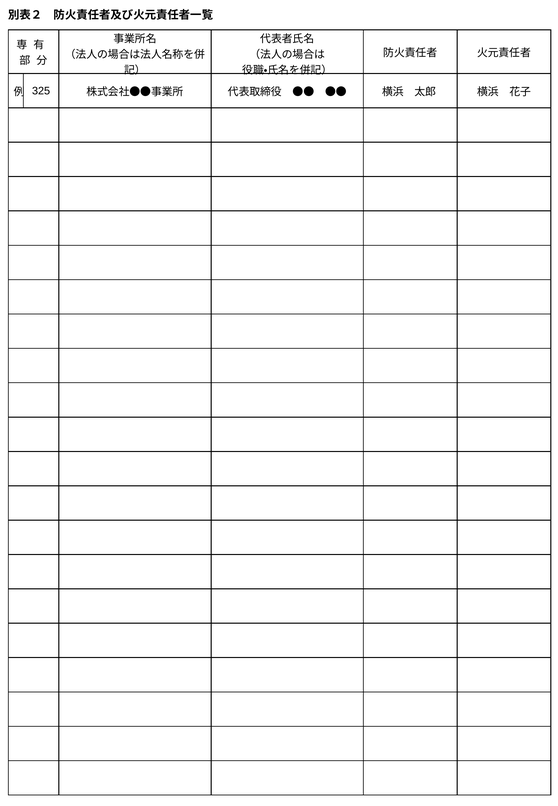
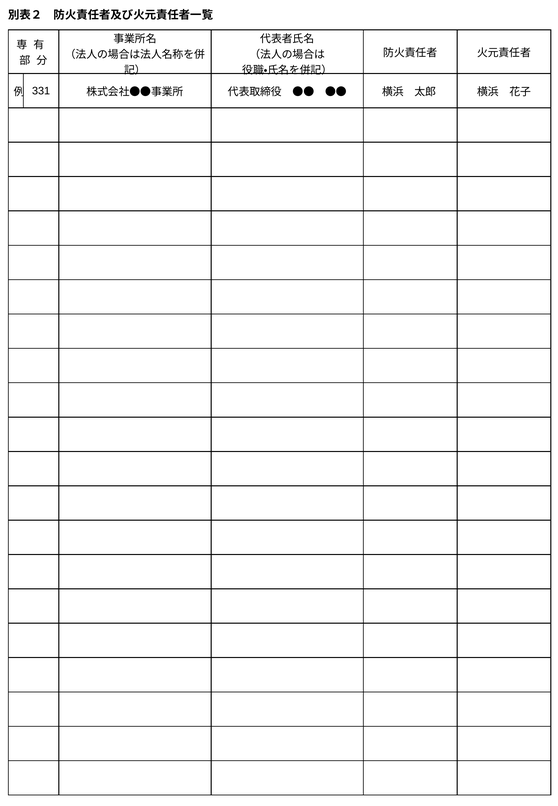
325: 325 -> 331 (41, 91)
